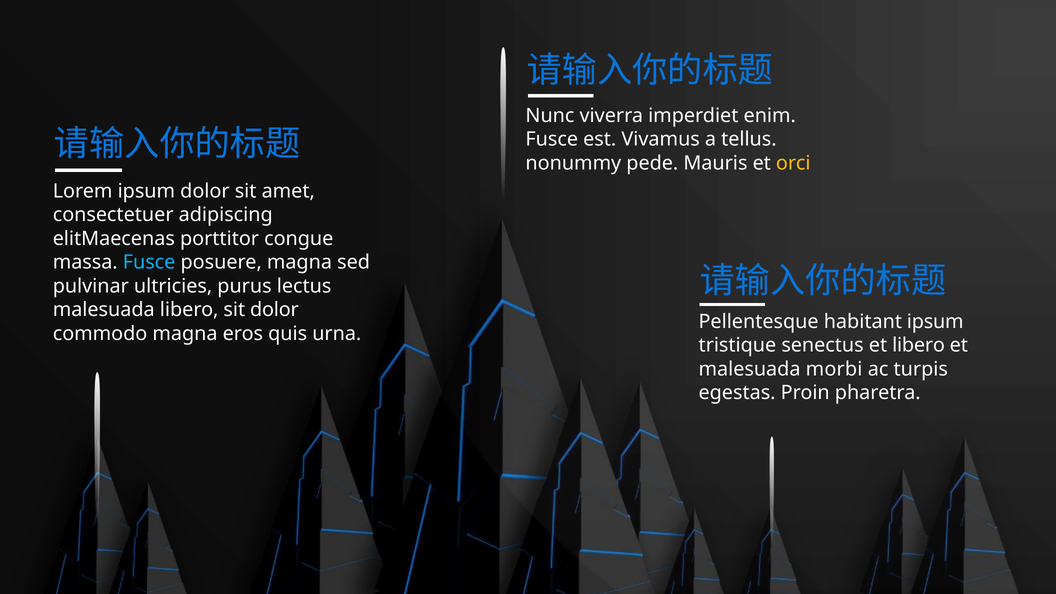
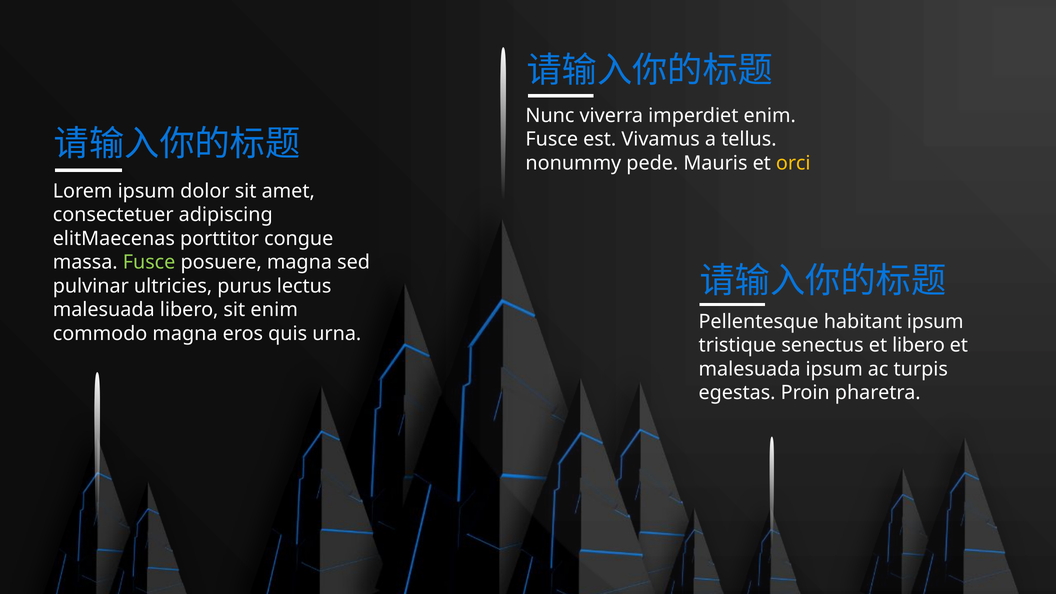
Fusce colour: light blue -> light green (149, 262)
sit dolor: dolor -> enim (274, 310)
malesuada morbi: morbi -> ipsum (834, 369)
